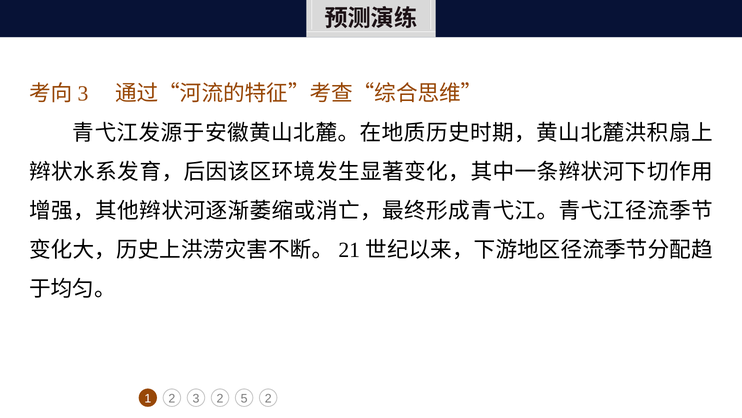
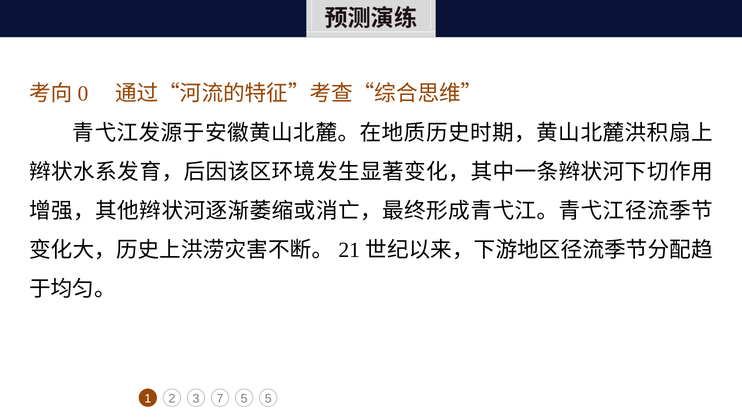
3: 3 -> 0 (83, 94)
3 2: 2 -> 7 (220, 398)
5 2: 2 -> 5 (268, 398)
